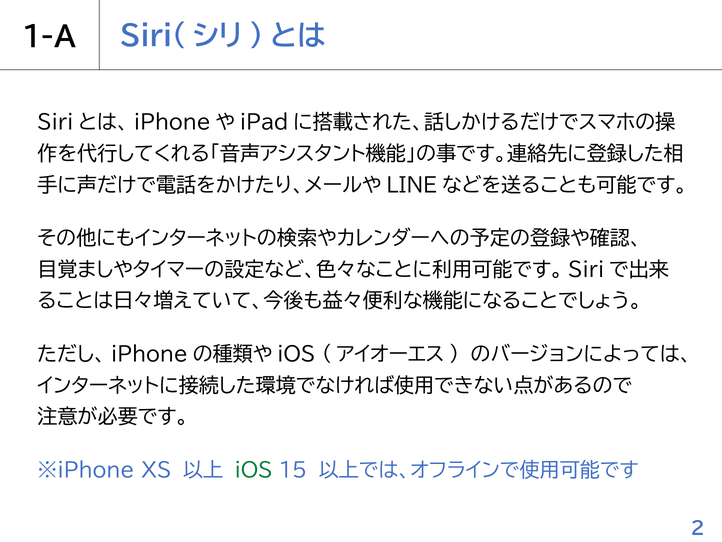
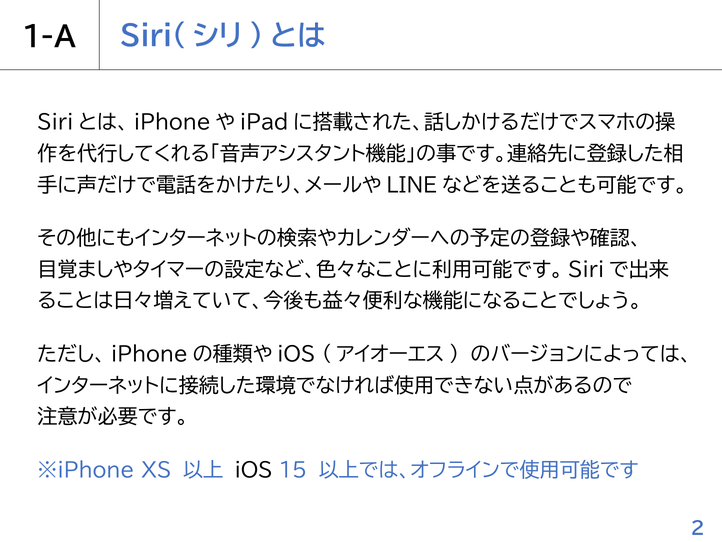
iOS colour: green -> black (253, 470)
